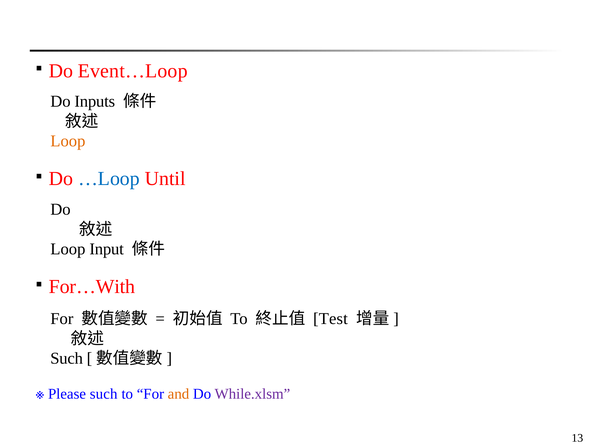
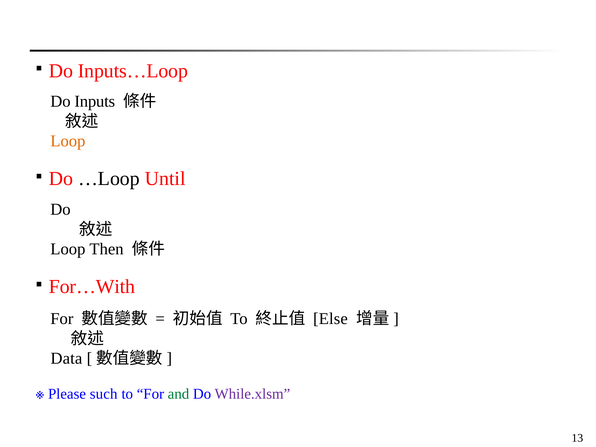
Event…Loop: Event…Loop -> Inputs…Loop (133, 71)
…Loop colour: blue -> black (109, 179)
Input: Input -> Then (107, 249)
Test: Test -> Else (330, 319)
Such: Such -> Data (66, 358)
and colour: orange -> green (179, 394)
